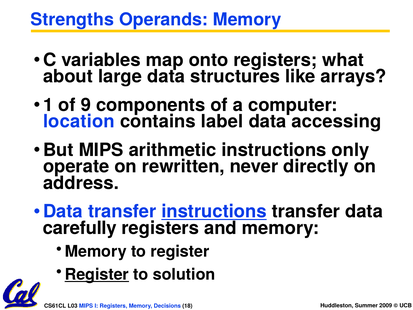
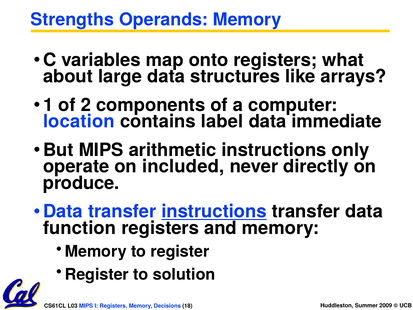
9: 9 -> 2 (86, 105)
accessing: accessing -> immediate (337, 121)
rewritten: rewritten -> included (183, 166)
address: address -> produce (81, 183)
carefully: carefully -> function (80, 228)
Register underline: present -> none (97, 274)
